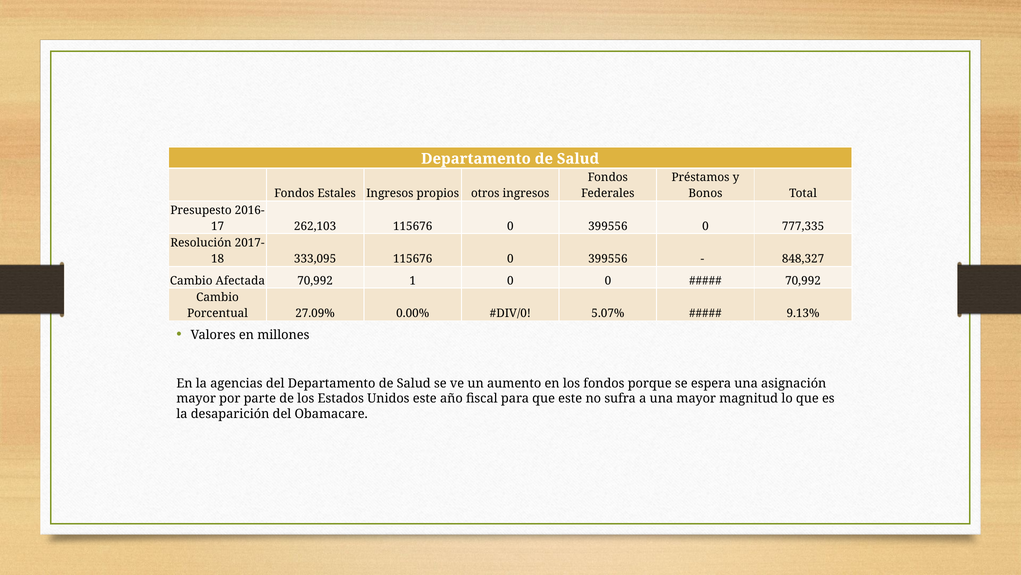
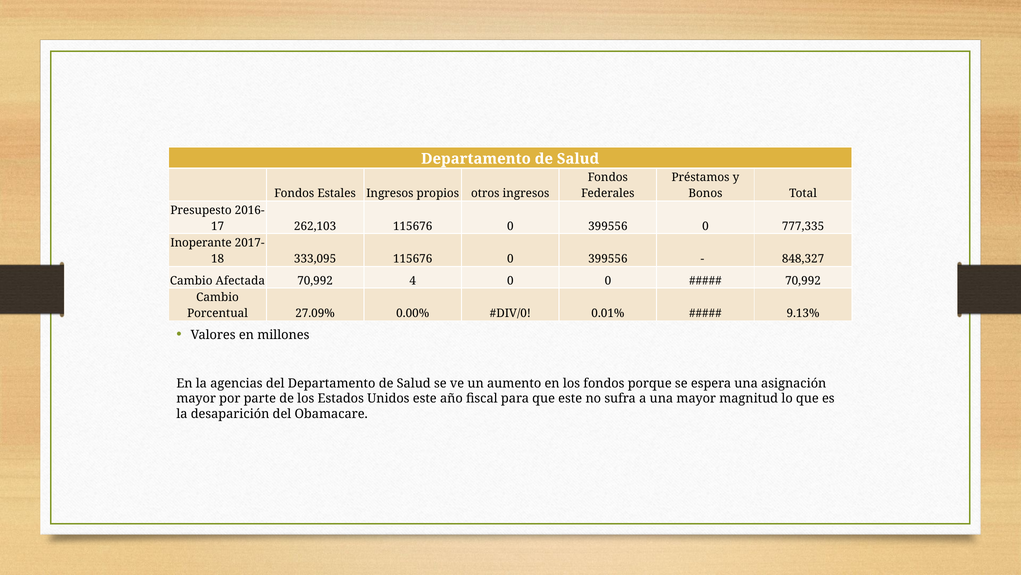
Resolución: Resolución -> Inoperante (201, 243)
1: 1 -> 4 (413, 280)
5.07%: 5.07% -> 0.01% (608, 313)
